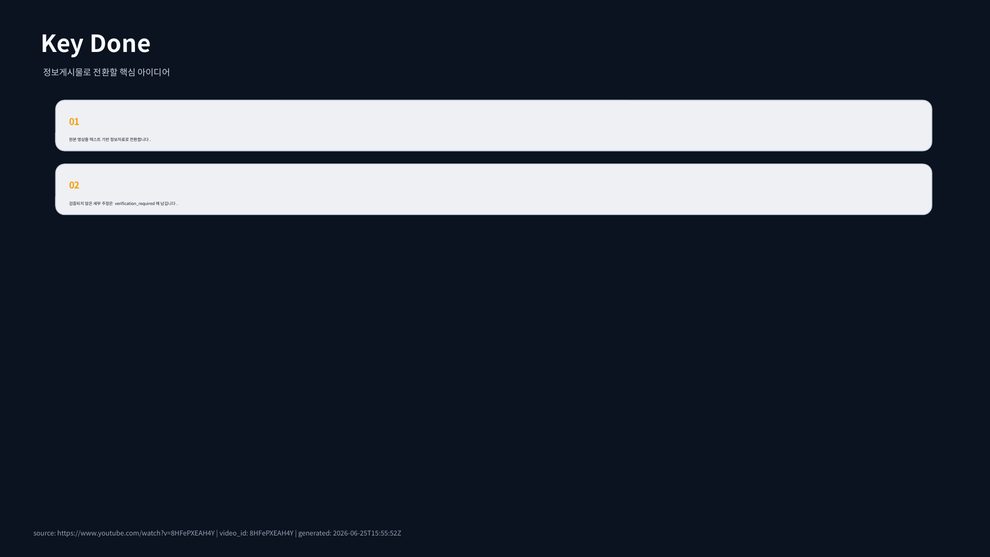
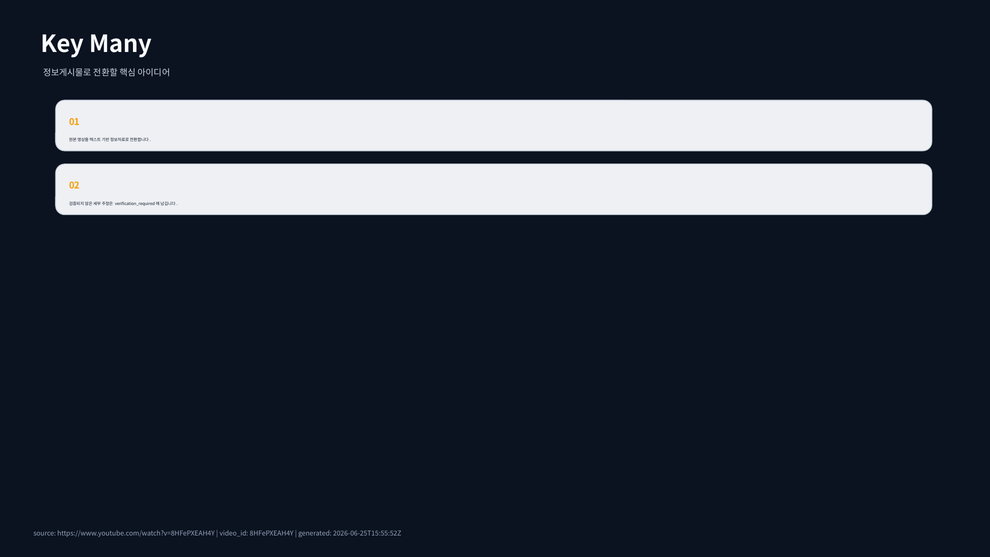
Done: Done -> Many (121, 44)
